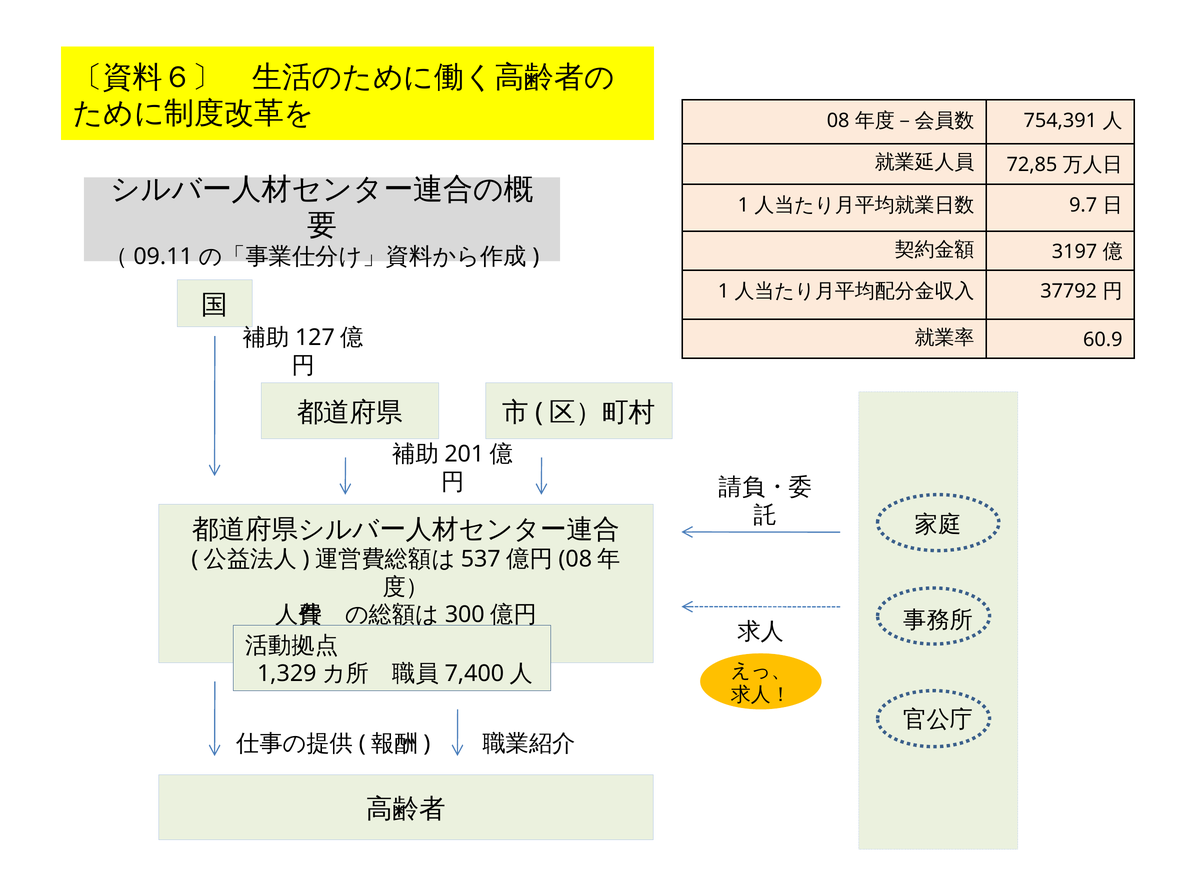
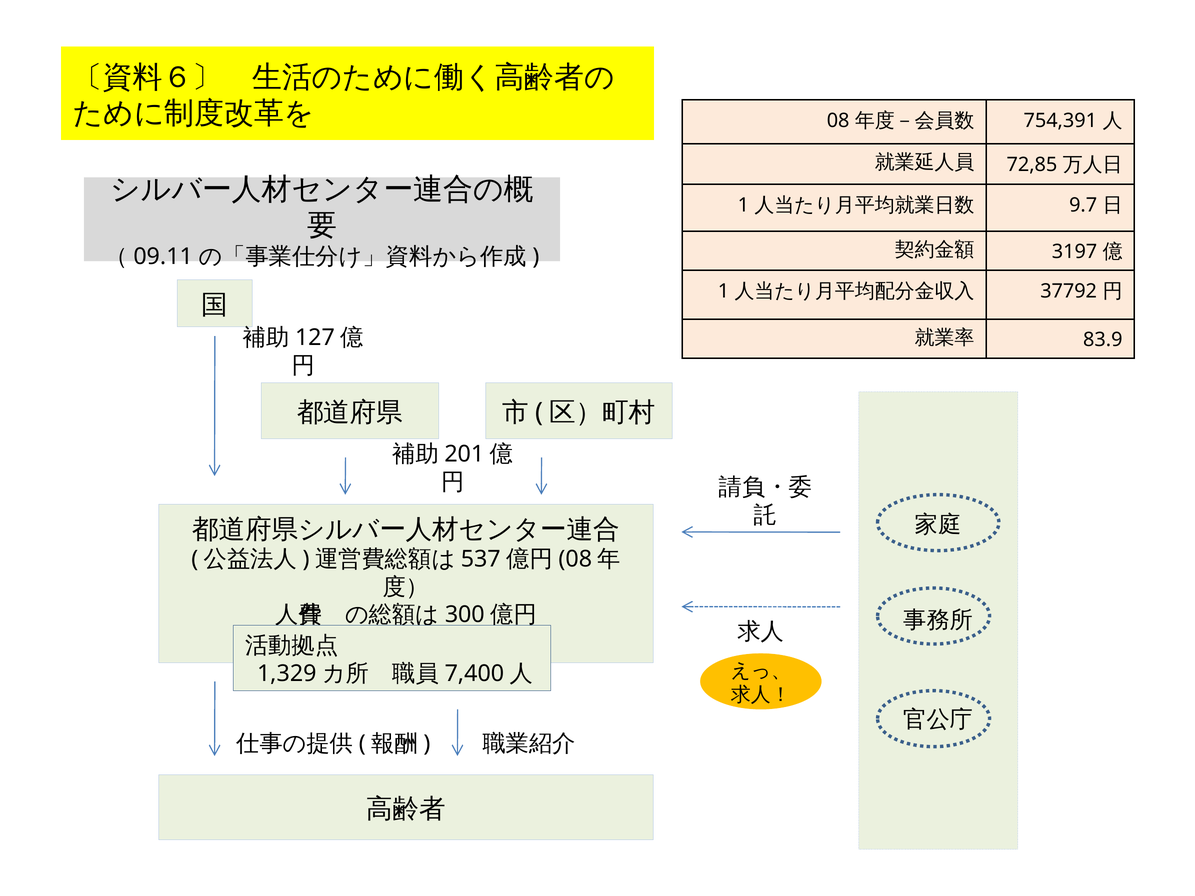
60.9: 60.9 -> 83.9 (1103, 340)
